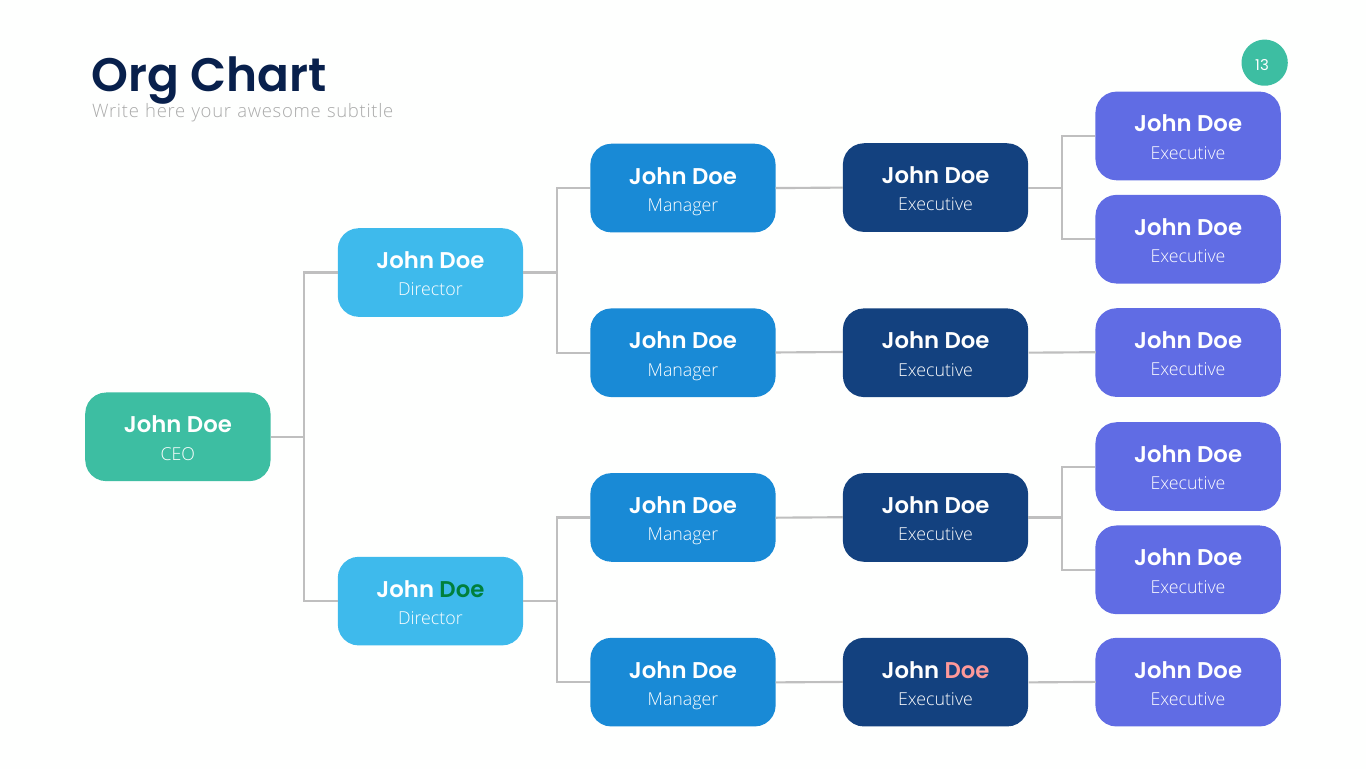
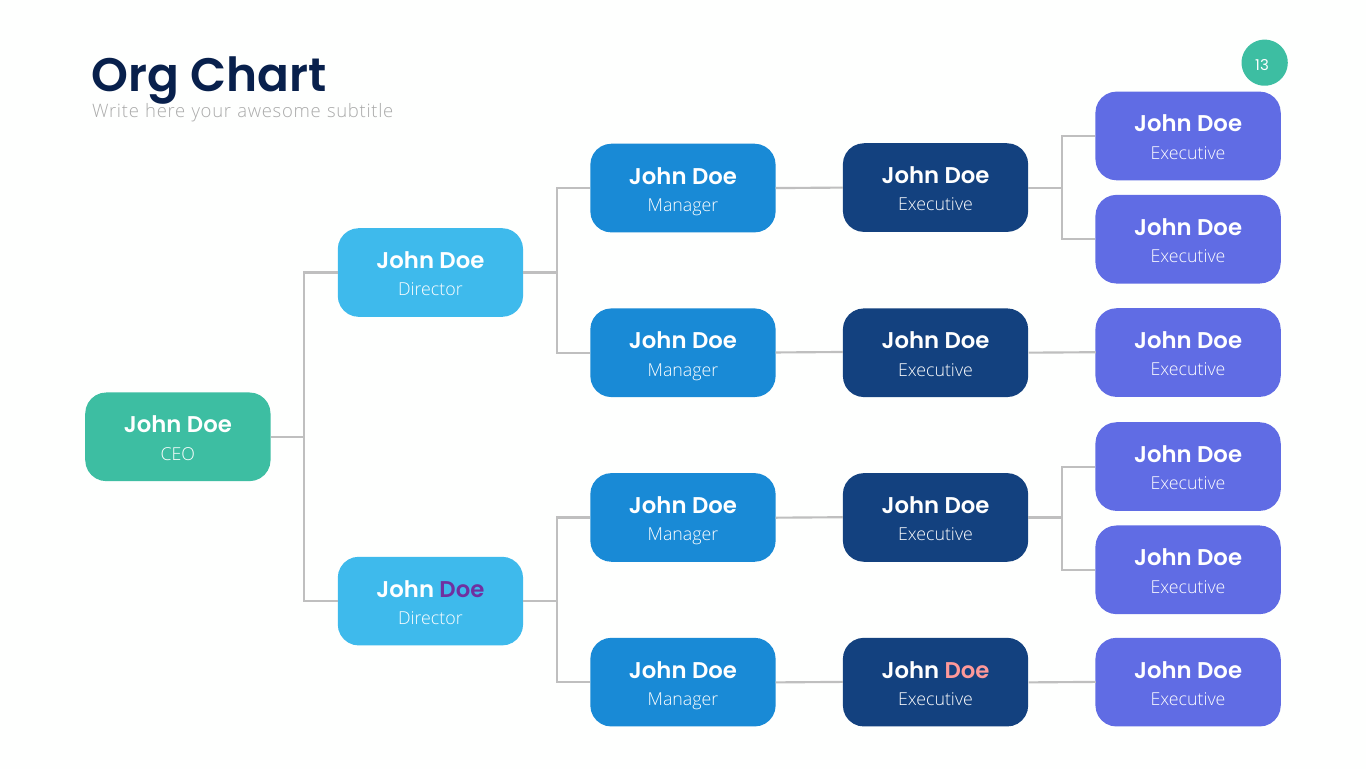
Doe colour: green -> purple (462, 589)
